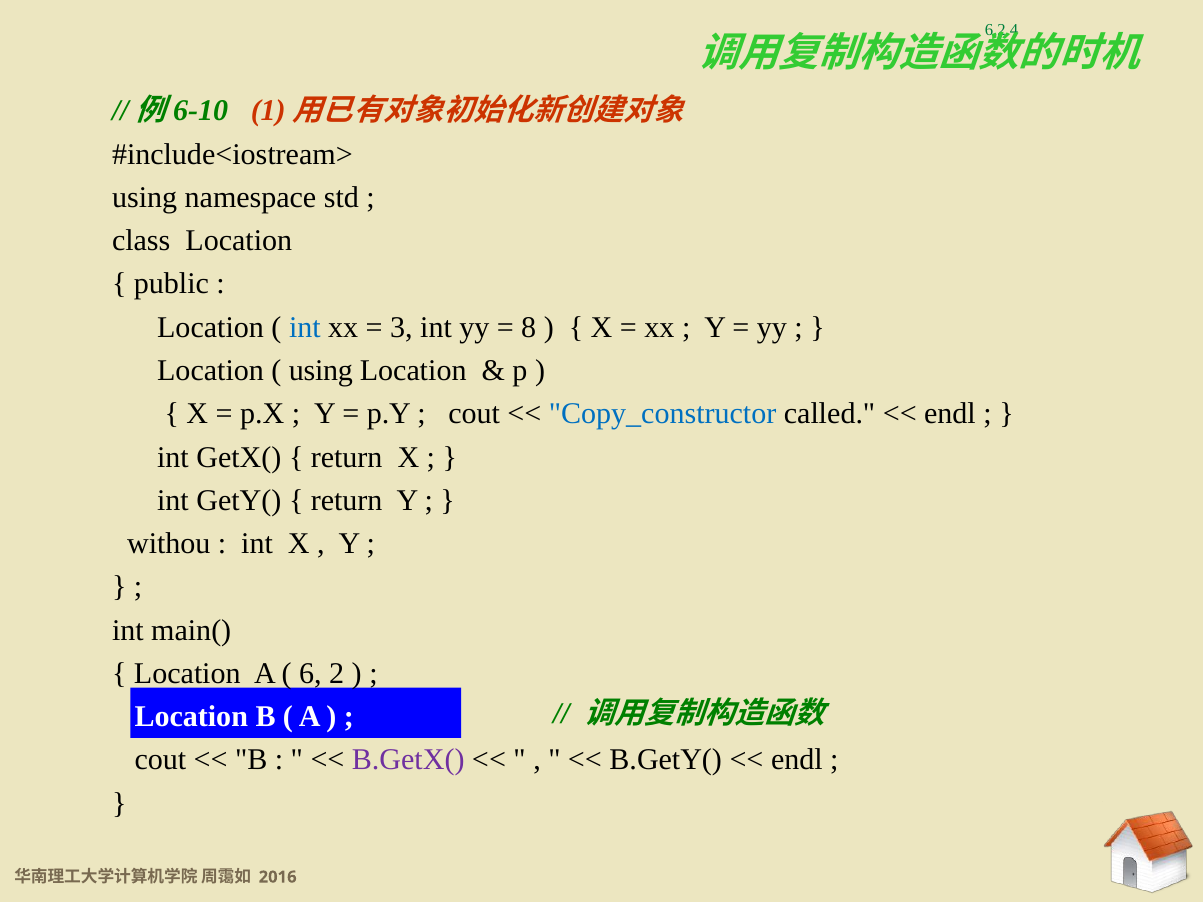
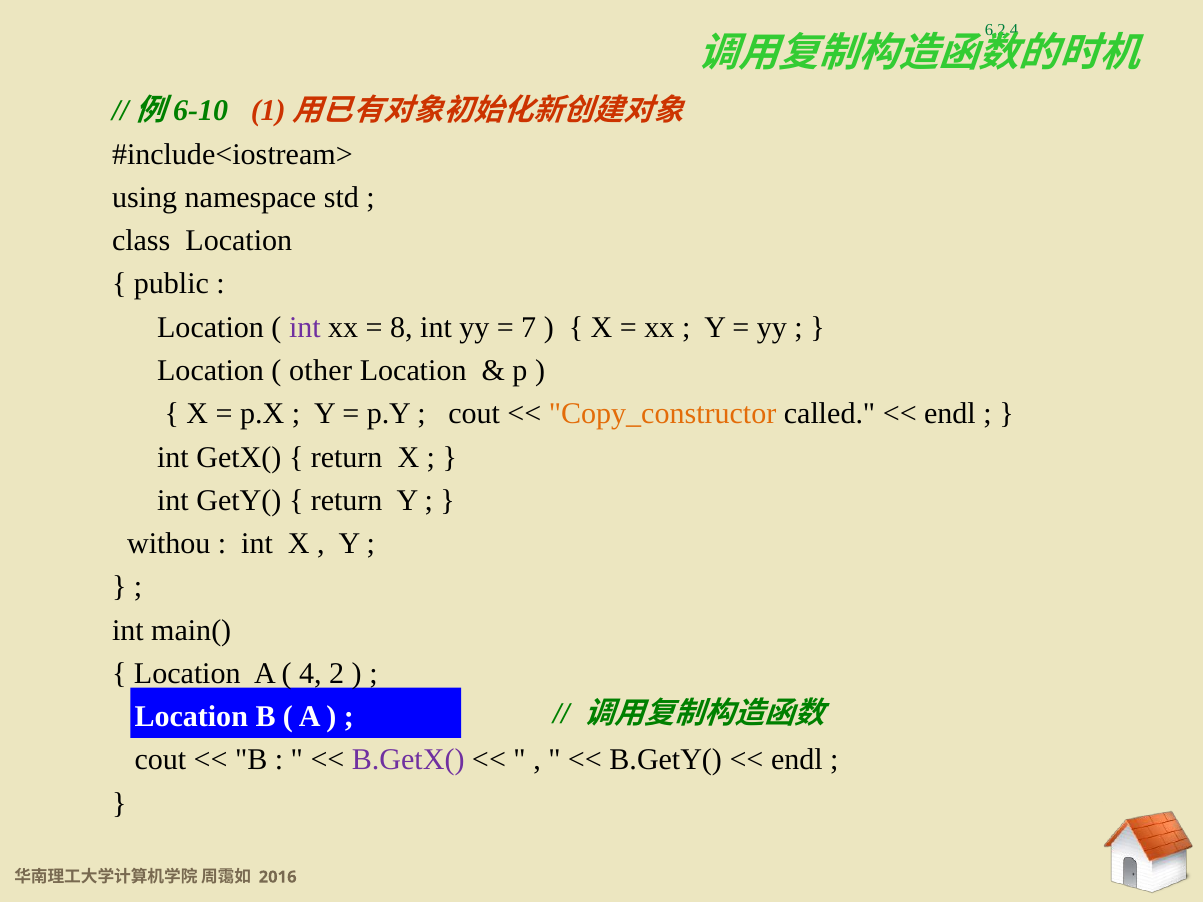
int colour: blue -> purple (305, 327)
3: 3 -> 8 (401, 327)
8: 8 -> 7 (529, 327)
using: using -> other (321, 371)
Copy_constructor colour: blue -> orange (663, 414)
6: 6 -> 4 (310, 674)
